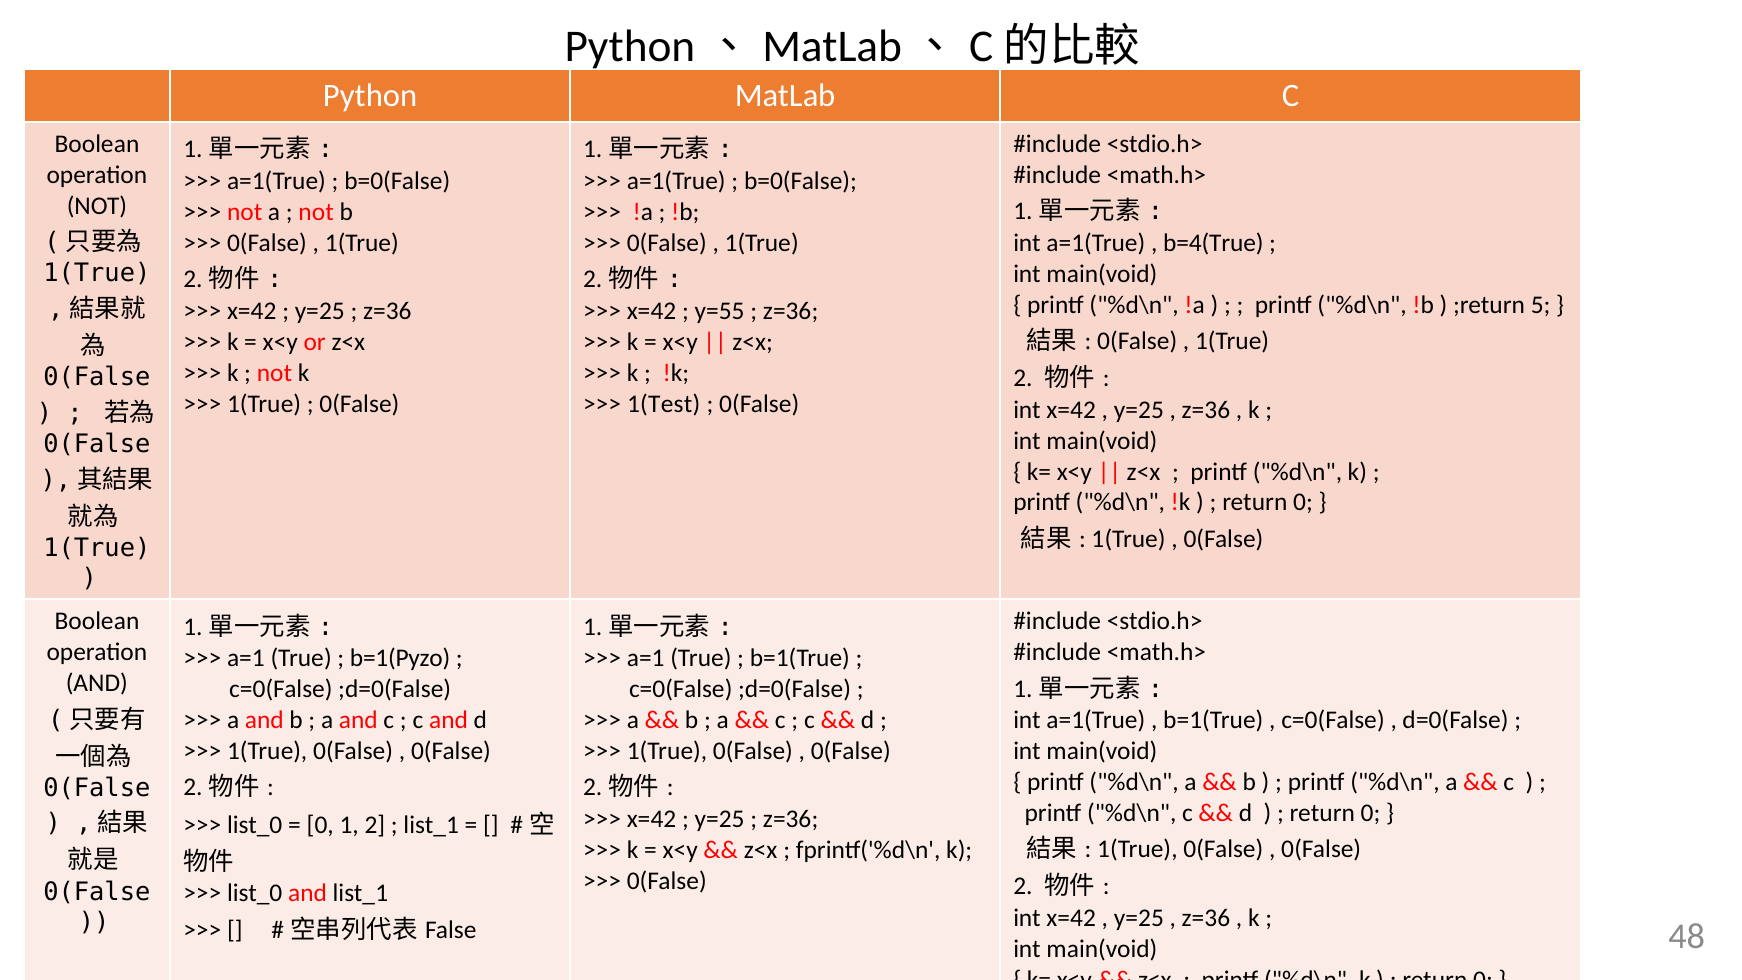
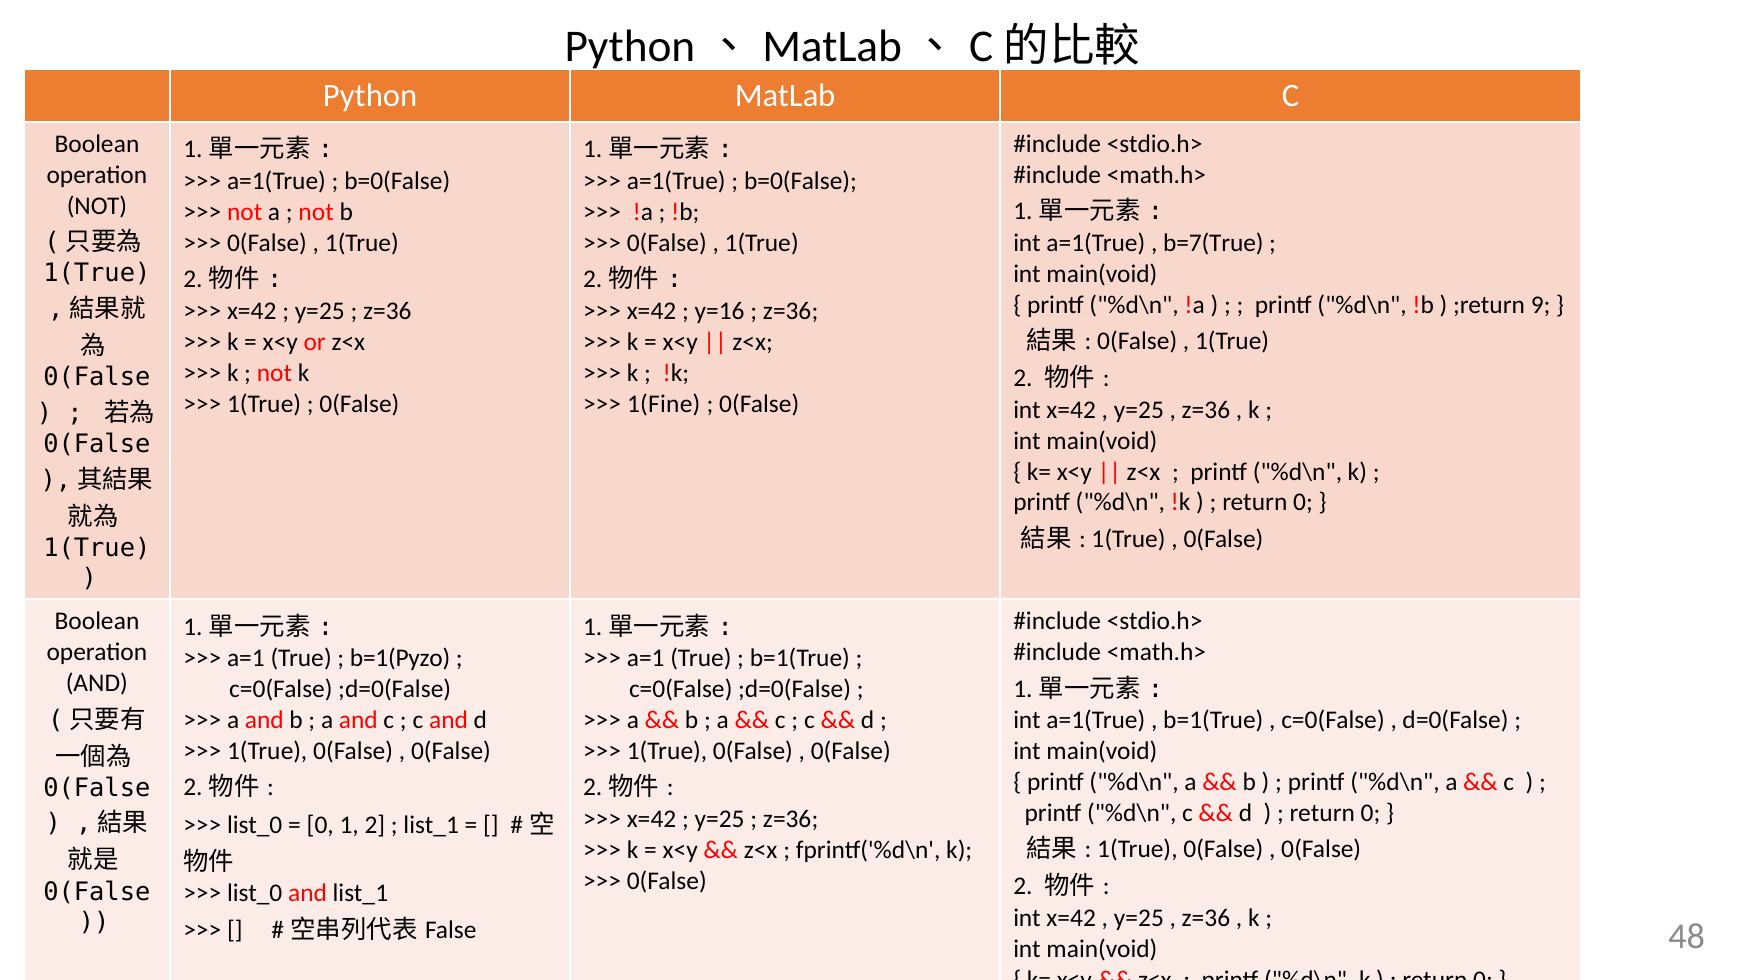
b=4(True: b=4(True -> b=7(True (1213, 243)
5: 5 -> 9 (1541, 305)
y=55: y=55 -> y=16 (720, 311)
1(Test: 1(Test -> 1(Fine (664, 404)
